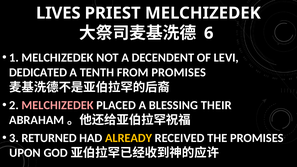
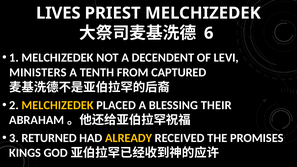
DEDICATED: DEDICATED -> MINISTERS (38, 73)
FROM PROMISES: PROMISES -> CAPTURED (179, 73)
MELCHIZEDEK colour: pink -> yellow (58, 105)
UPON: UPON -> KINGS (25, 153)
